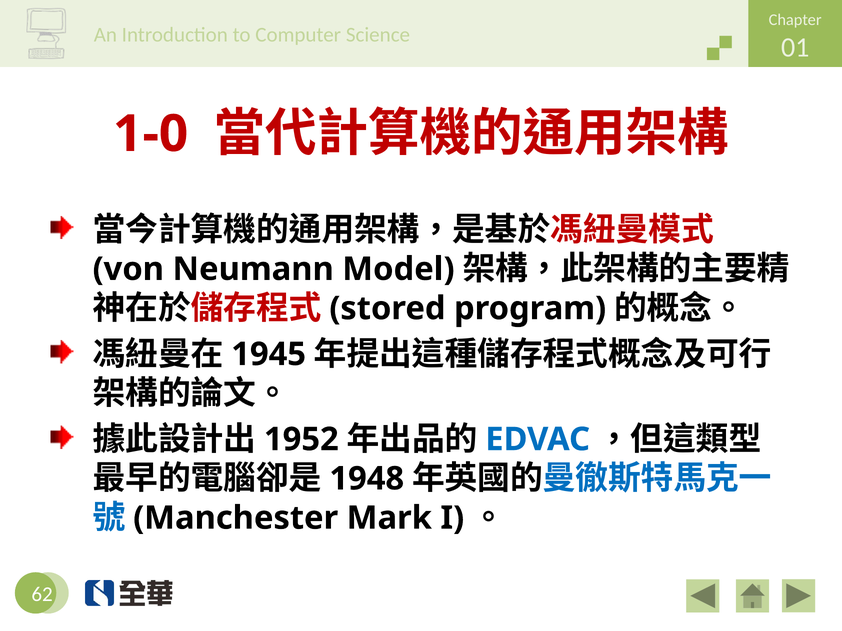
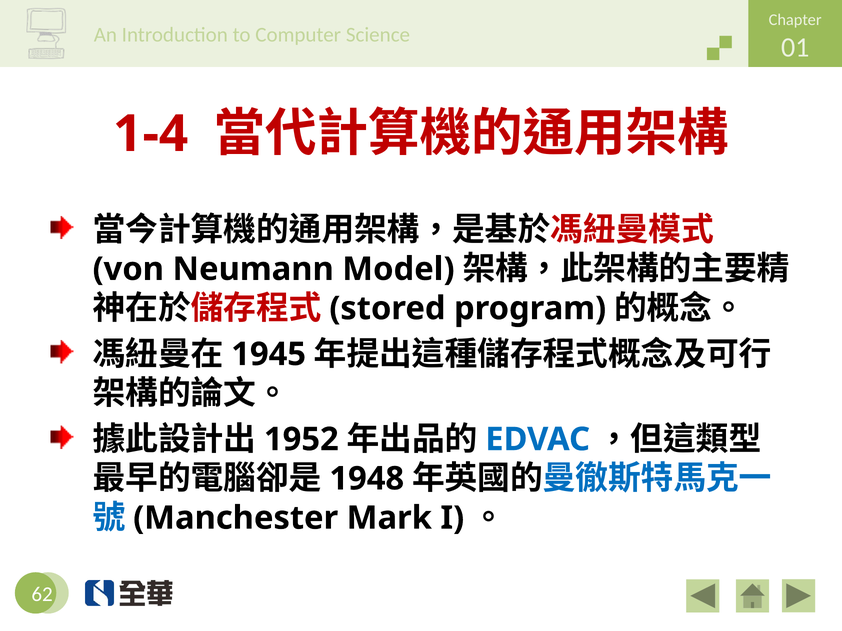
1-0: 1-0 -> 1-4 (151, 134)
